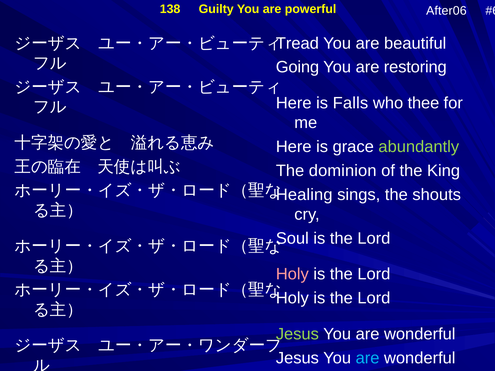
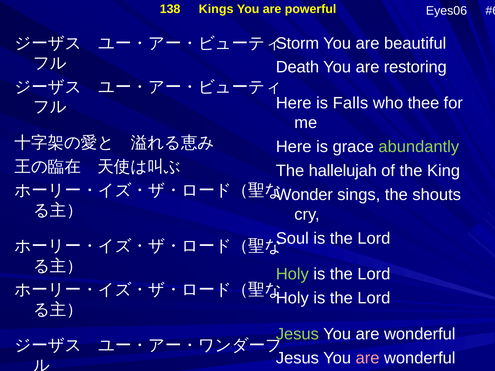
Guilty: Guilty -> Kings (216, 9)
After06: After06 -> Eyes06 (446, 11)
Tread: Tread -> Storm (297, 43)
Going: Going -> Death (297, 67)
dominion: dominion -> hallelujah (343, 171)
Healing: Healing -> Wonder (304, 195)
Holy colour: pink -> light green (292, 274)
are colour: light blue -> pink (368, 358)
